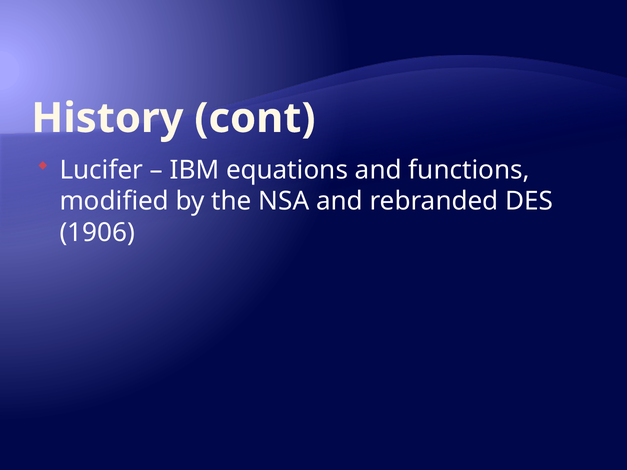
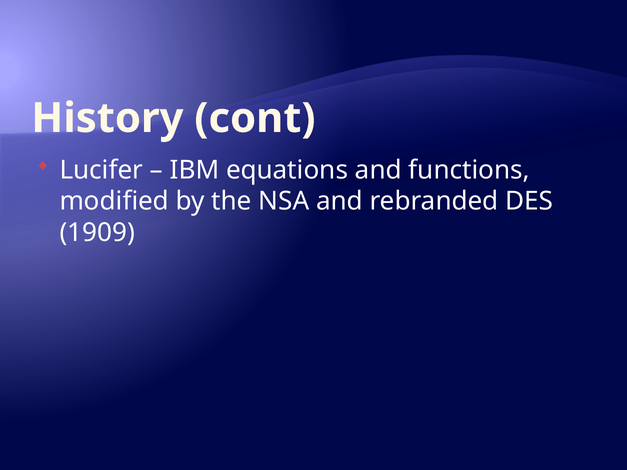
1906: 1906 -> 1909 (97, 233)
